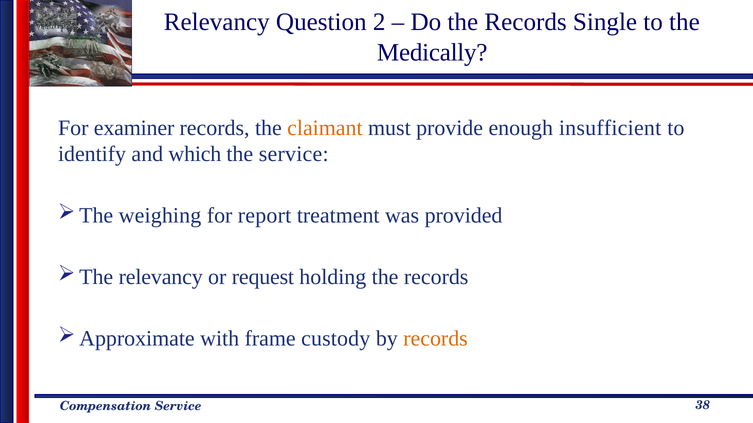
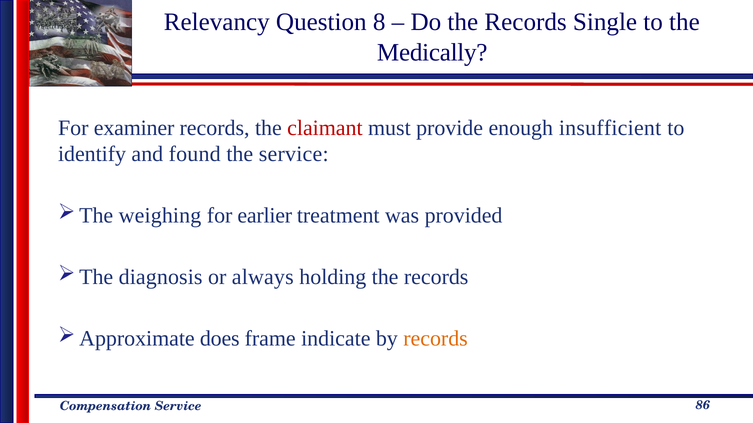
2: 2 -> 8 (379, 22)
claimant colour: orange -> red (325, 128)
which: which -> found (195, 154)
report: report -> earlier (265, 216)
relevancy: relevancy -> diagnosis (161, 278)
request: request -> always (263, 278)
with: with -> does (220, 339)
custody: custody -> indicate (336, 339)
38: 38 -> 86 (703, 405)
